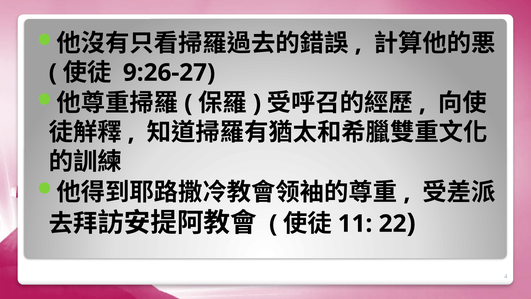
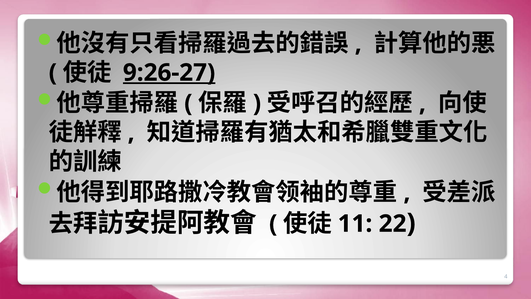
9:26-27 underline: none -> present (169, 73)
